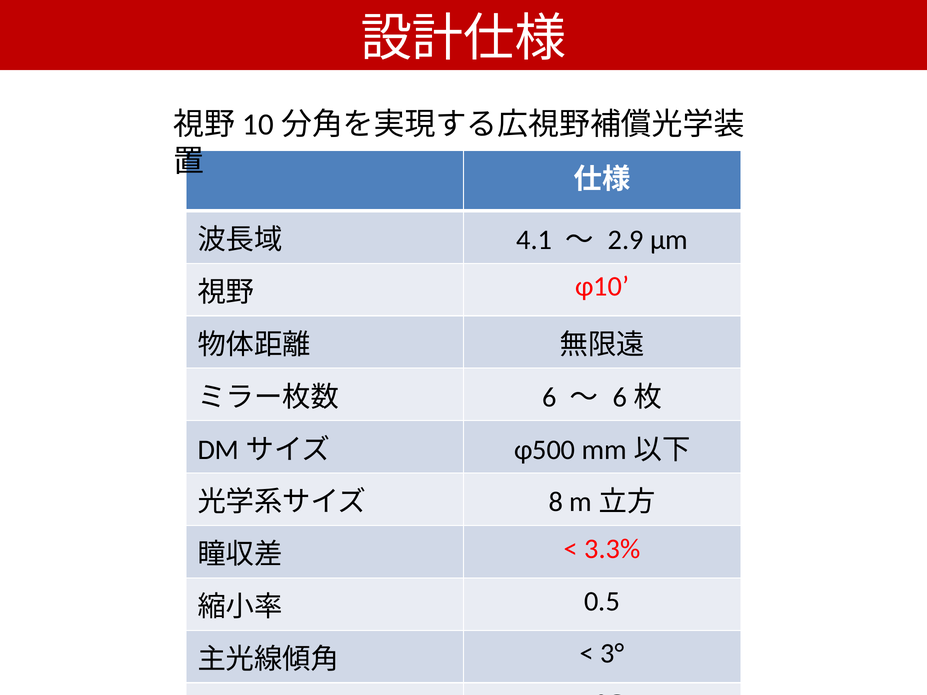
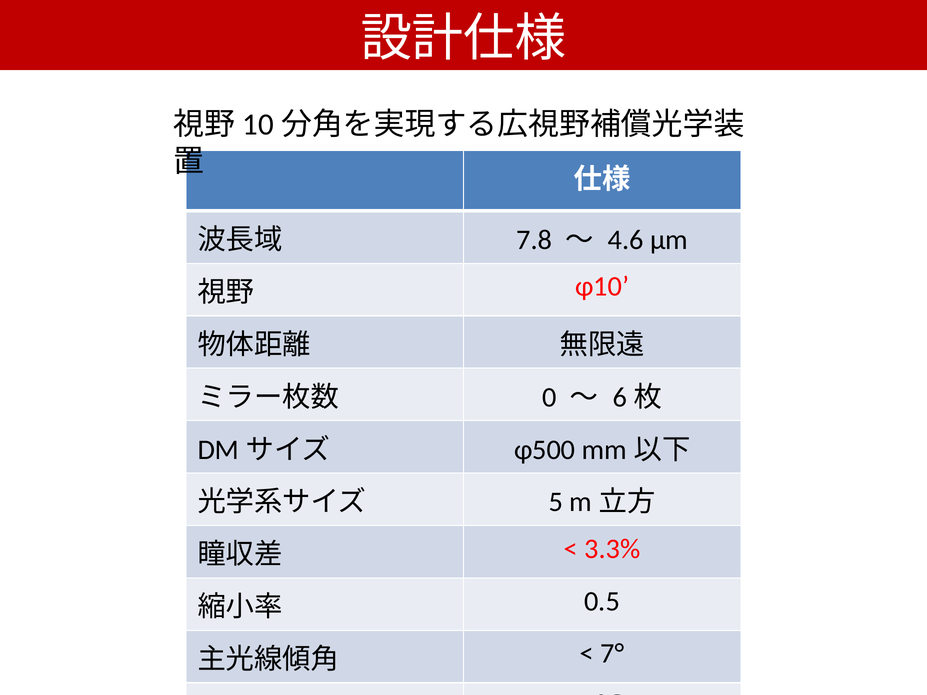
4.1: 4.1 -> 7.8 (534, 240)
2.9: 2.9 -> 4.6 (626, 240)
6: 6 -> 0 (550, 397)
8: 8 -> 5 (556, 502)
3°: 3° -> 7° (612, 654)
